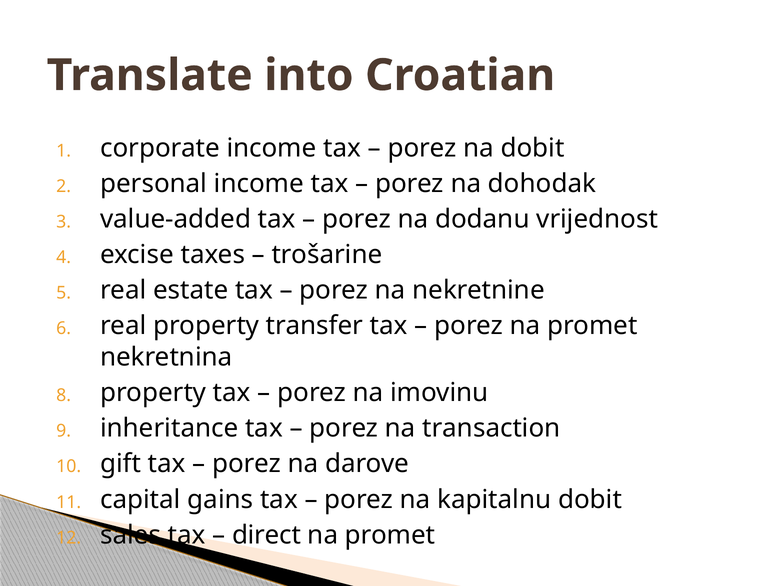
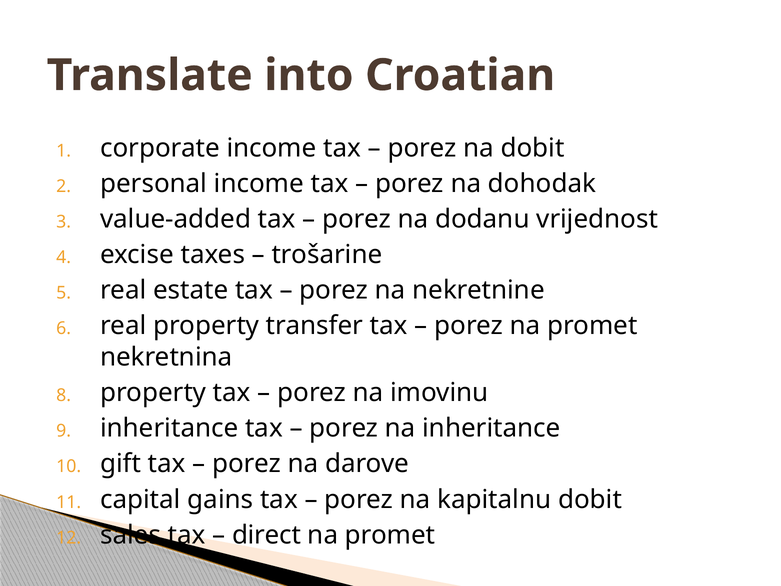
na transaction: transaction -> inheritance (491, 428)
